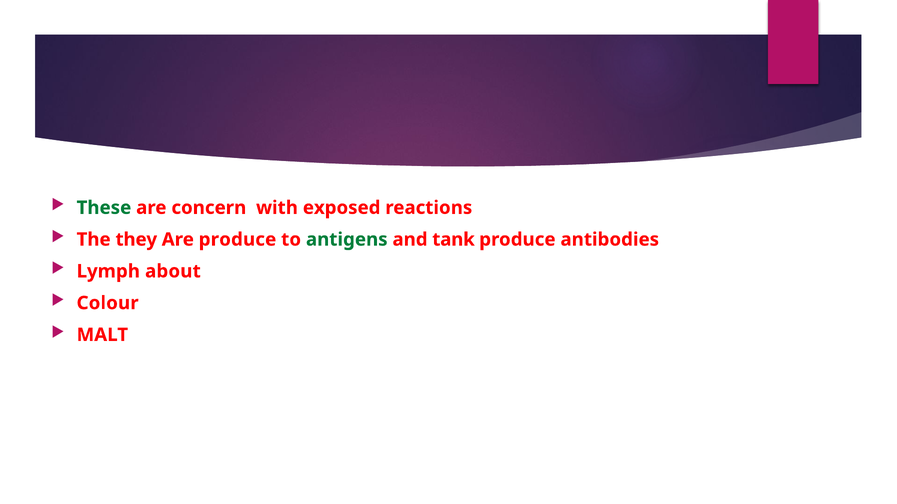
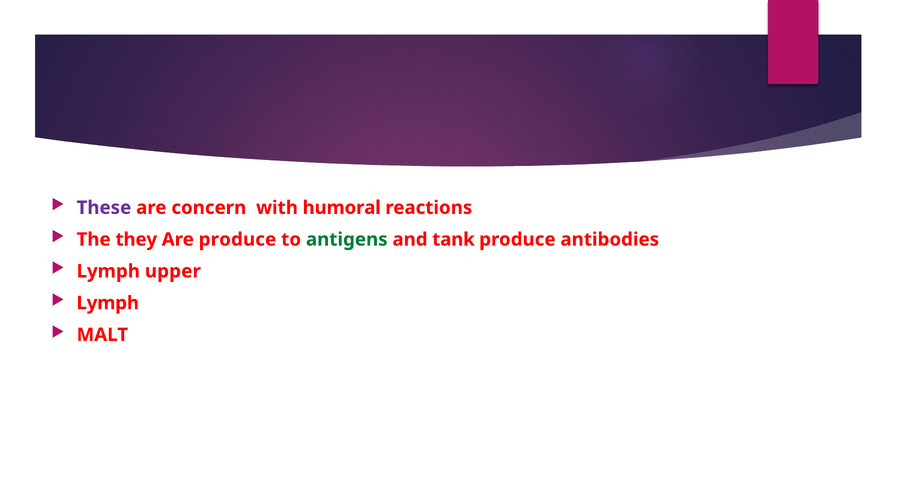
These colour: green -> purple (104, 208)
exposed: exposed -> humoral (342, 208)
about: about -> upper (173, 272)
Colour: Colour -> Lymph (108, 303)
